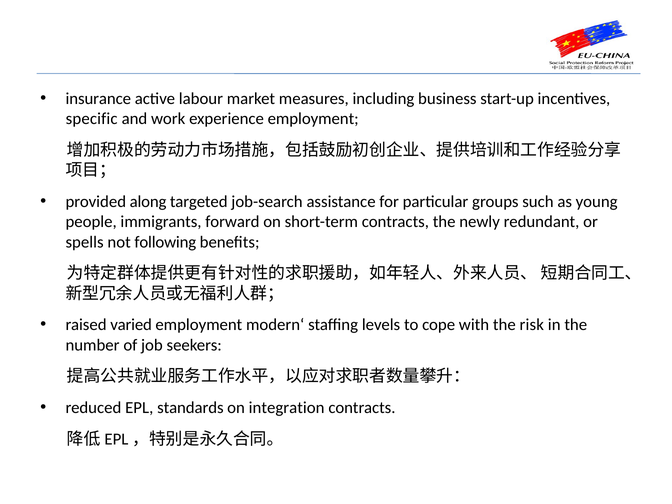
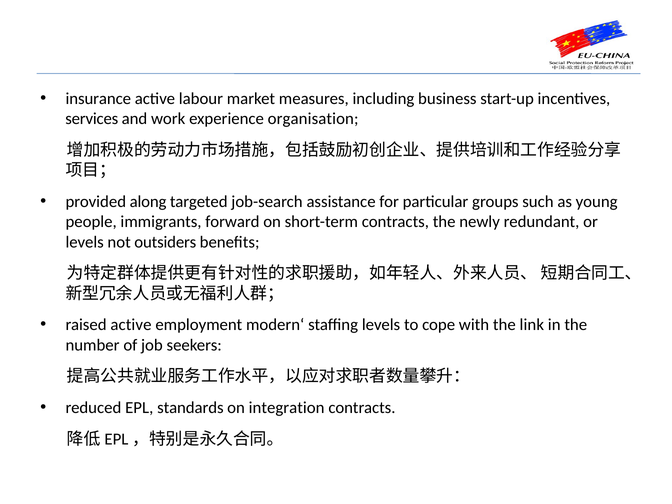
specific: specific -> services (92, 119)
experience employment: employment -> organisation (313, 119)
spells: spells -> levels (85, 242)
following: following -> outsiders (165, 242)
raised varied: varied -> active (131, 325)
risk: risk -> link (532, 325)
